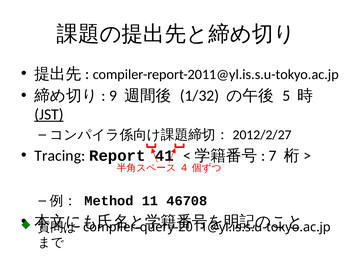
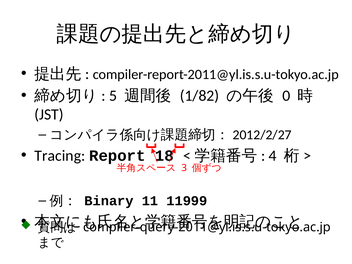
9: 9 -> 5 (113, 96)
1/32: 1/32 -> 1/82 (199, 96)
5: 5 -> 0 (286, 96)
JST underline: present -> none (49, 115)
41: 41 -> 18 (164, 156)
7: 7 -> 4 (273, 156)
4: 4 -> 3 (184, 168)
Method: Method -> Binary (109, 201)
46708: 46708 -> 11999 (187, 201)
